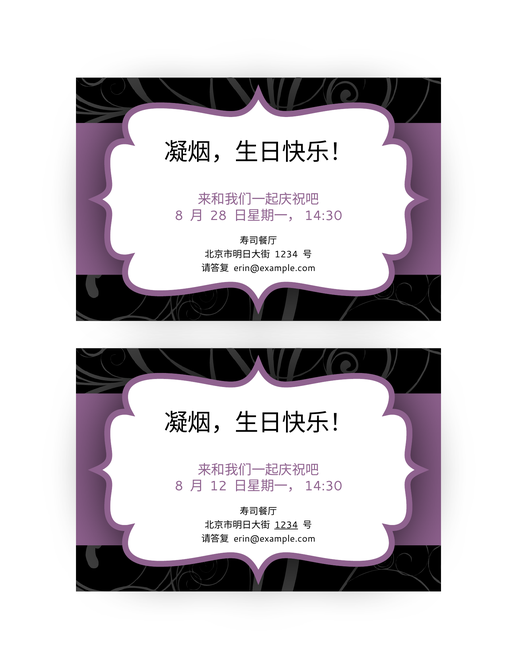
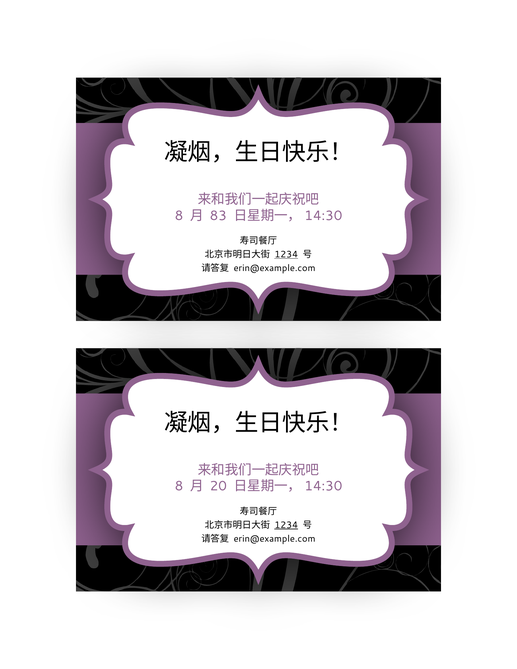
28: 28 -> 83 (218, 216)
1234 underline: none -> present (286, 255)
12: 12 -> 20 (218, 486)
